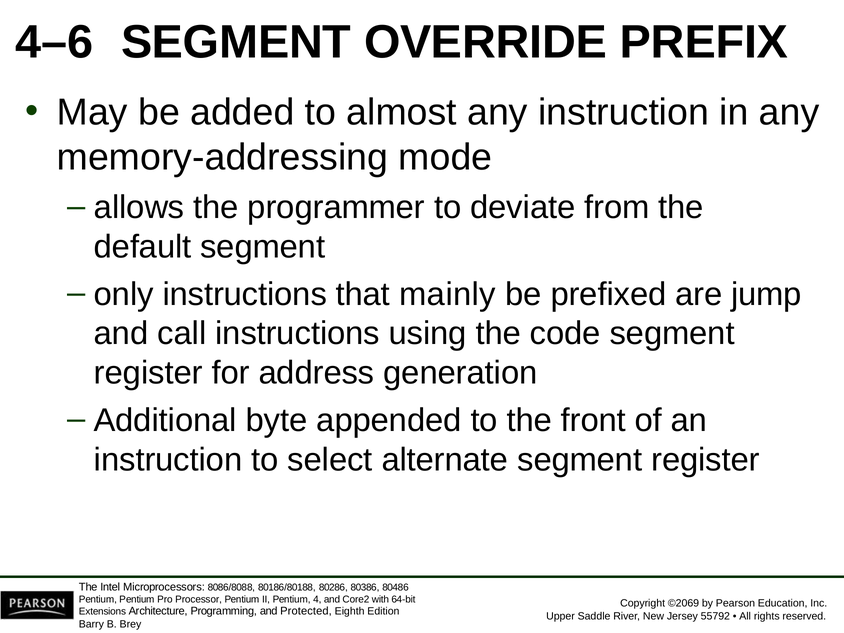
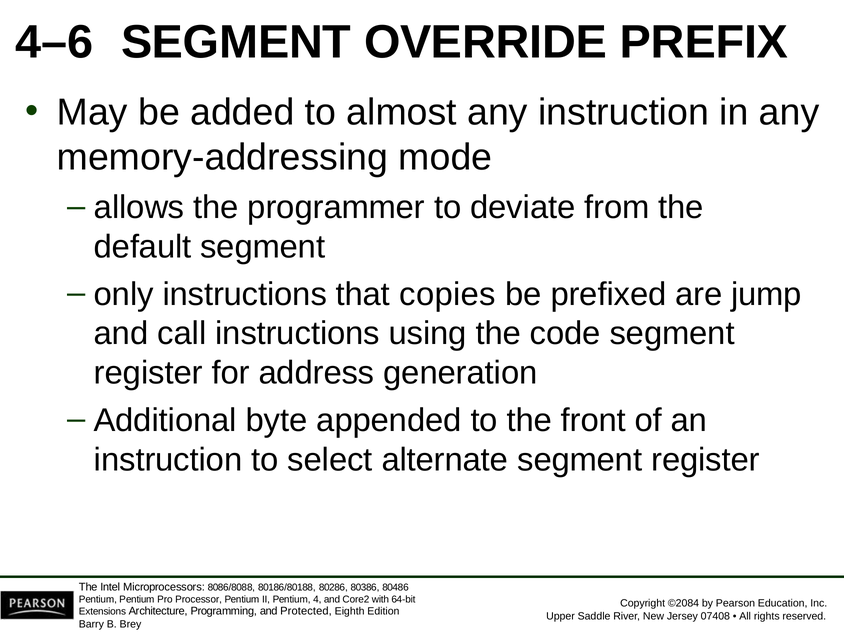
mainly: mainly -> copies (448, 294)
©2069: ©2069 -> ©2084 (684, 603)
55792: 55792 -> 07408 (715, 616)
